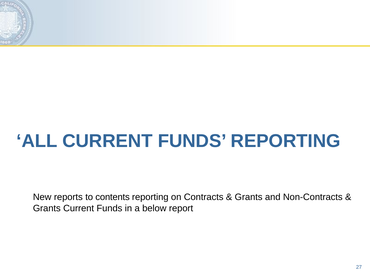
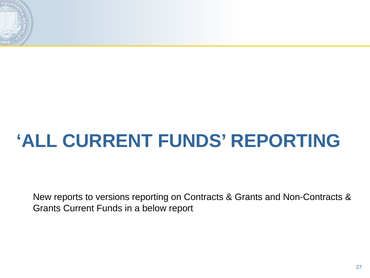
contents: contents -> versions (113, 197)
